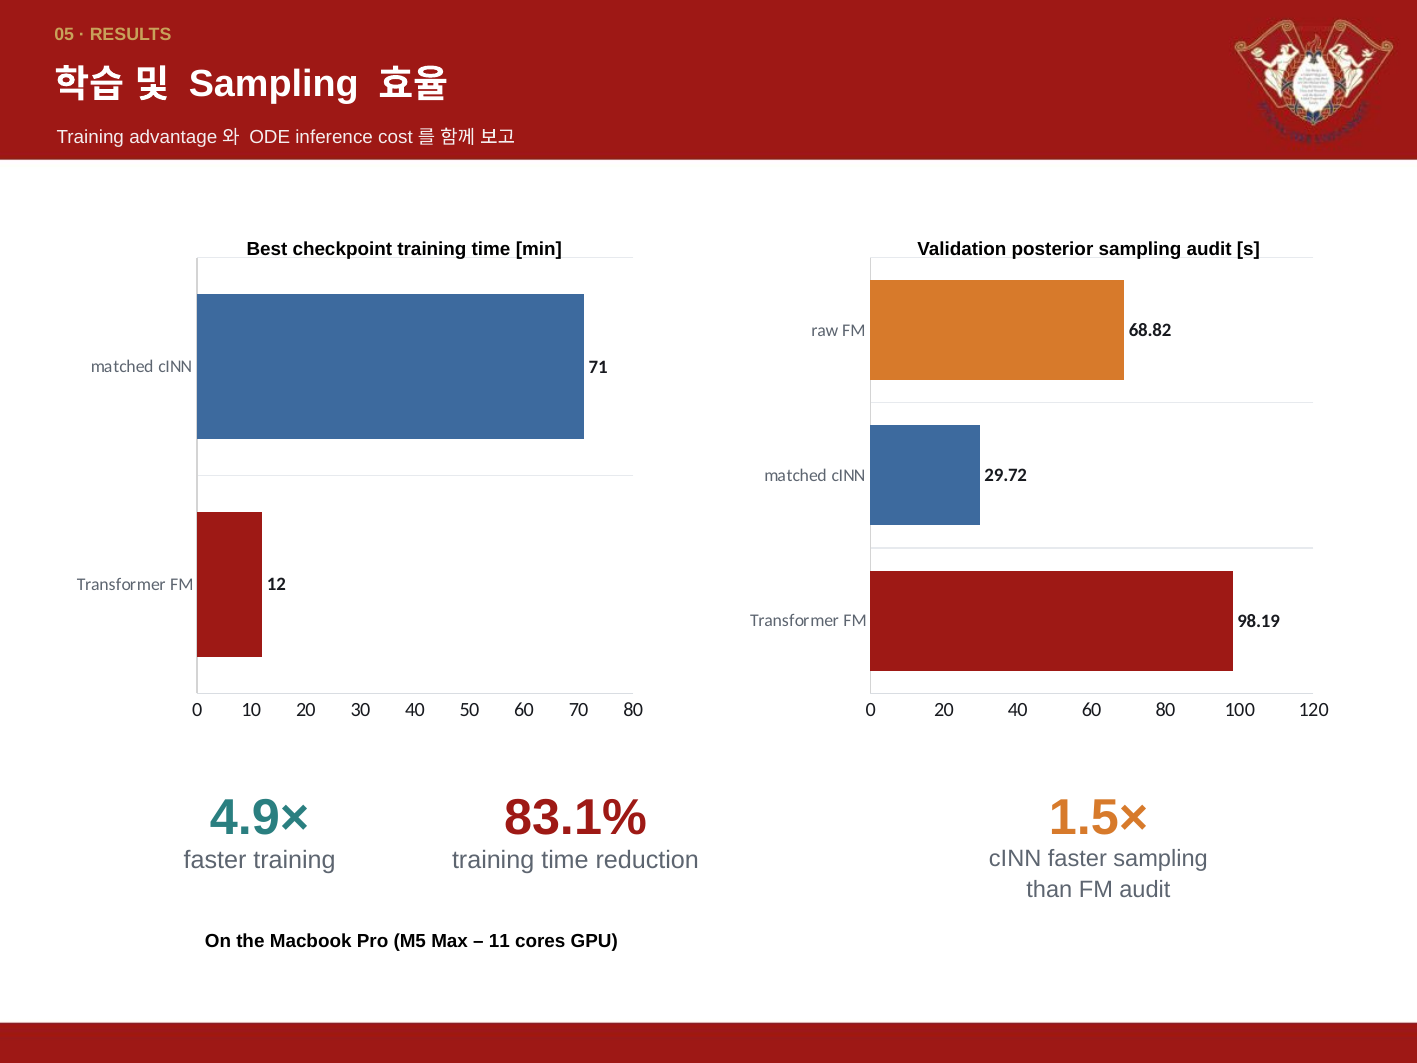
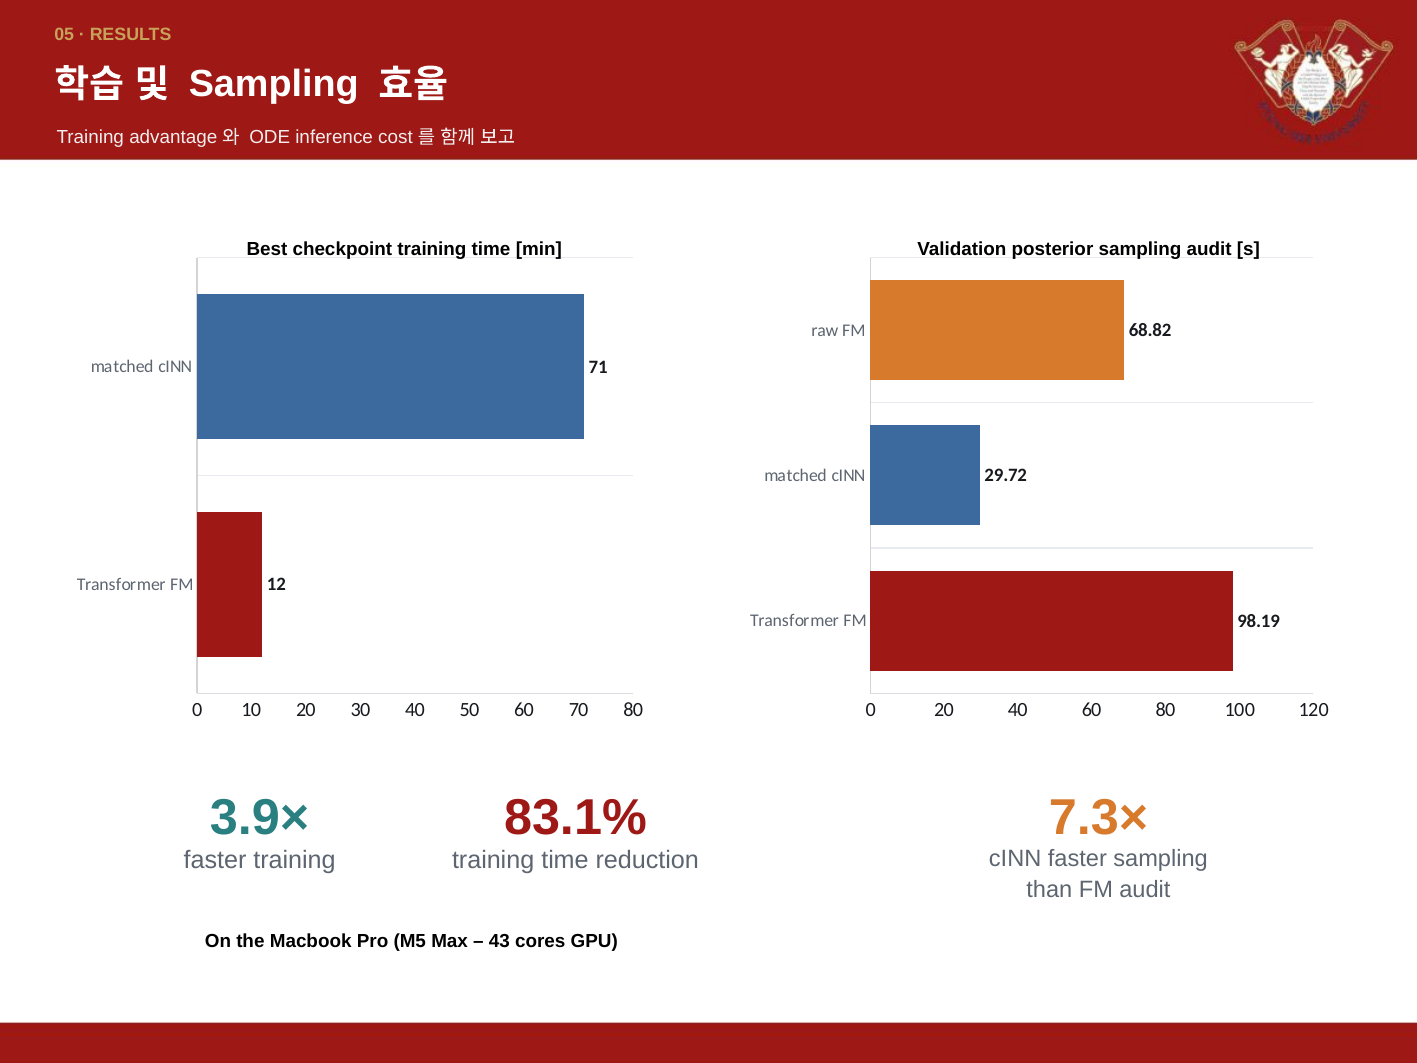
4.9×: 4.9× -> 3.9× (260, 818)
1.5×: 1.5× -> 7.3× (1098, 818)
11: 11 -> 43 (499, 941)
